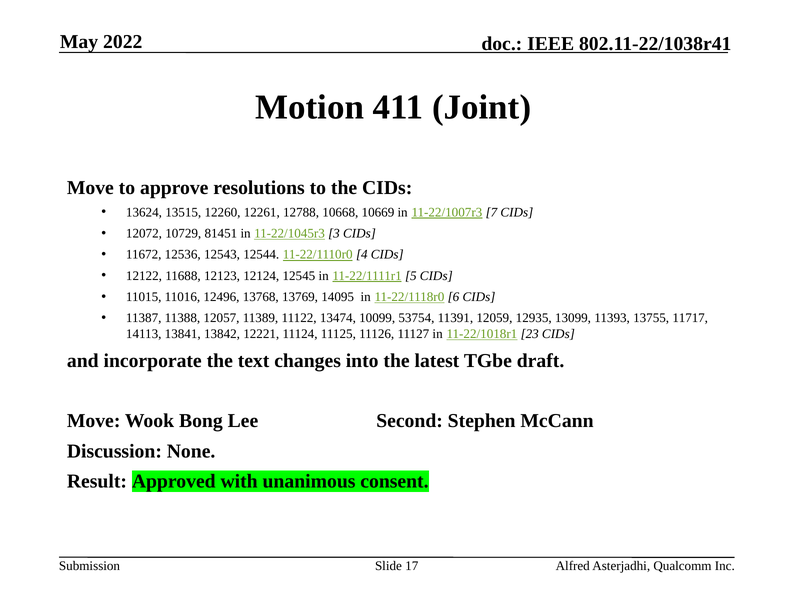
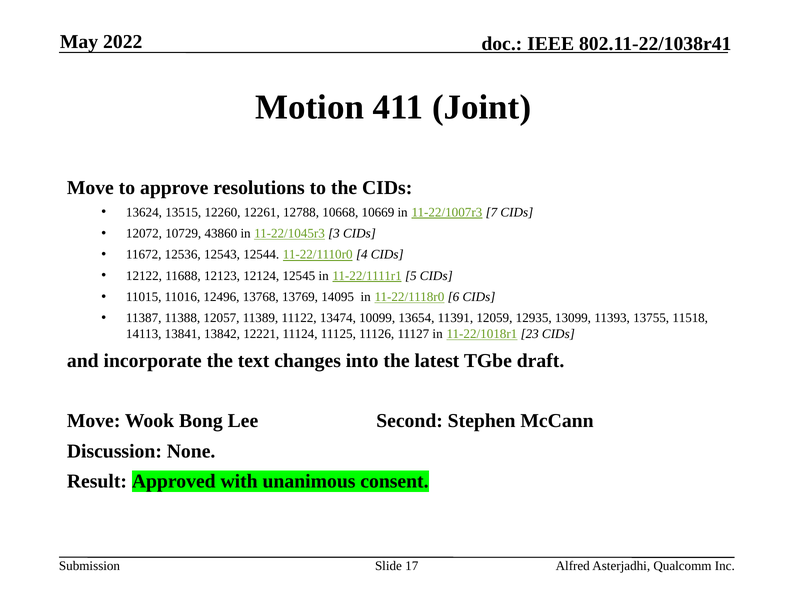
81451: 81451 -> 43860 (221, 234)
53754: 53754 -> 13654 (416, 318)
11717: 11717 -> 11518 (690, 318)
